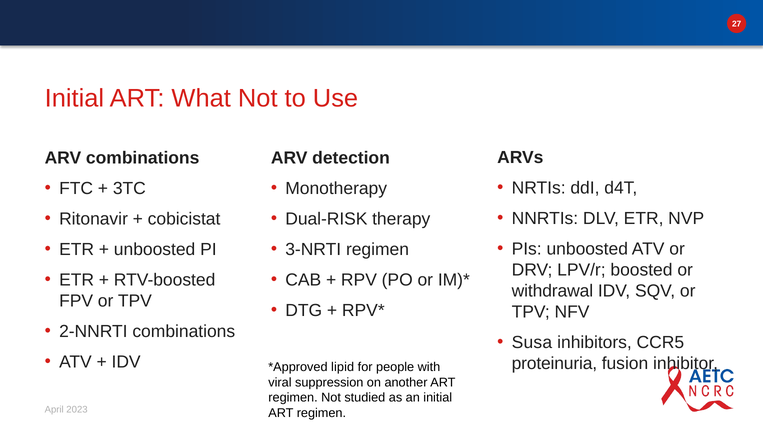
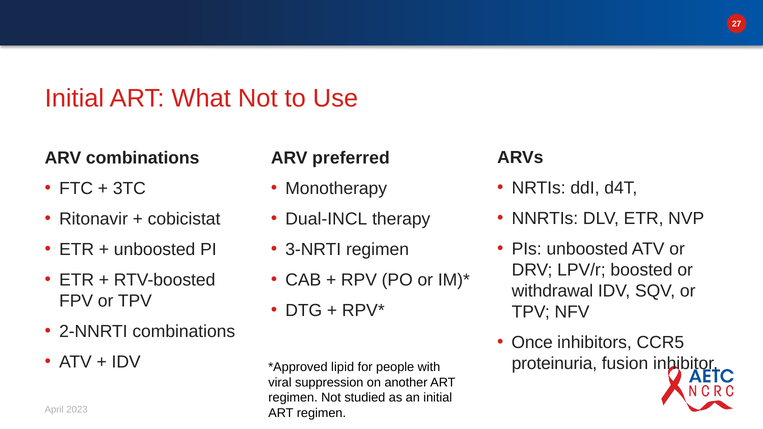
detection: detection -> preferred (351, 158)
Dual-RISK: Dual-RISK -> Dual-INCL (326, 219)
Susa: Susa -> Once (532, 343)
